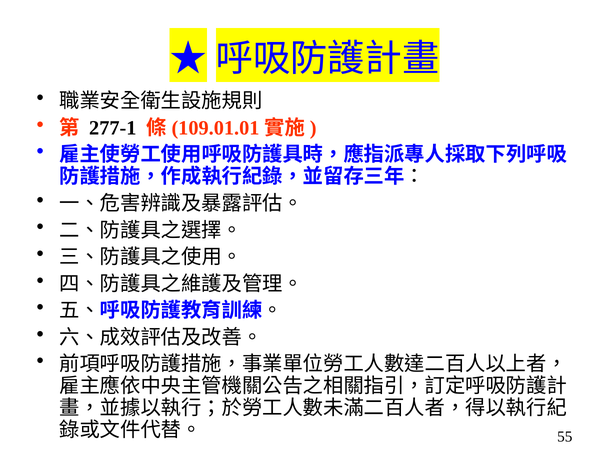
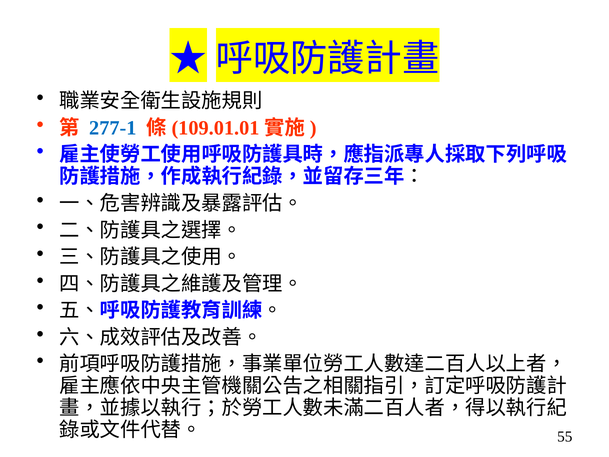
277-1 colour: black -> blue (113, 128)
